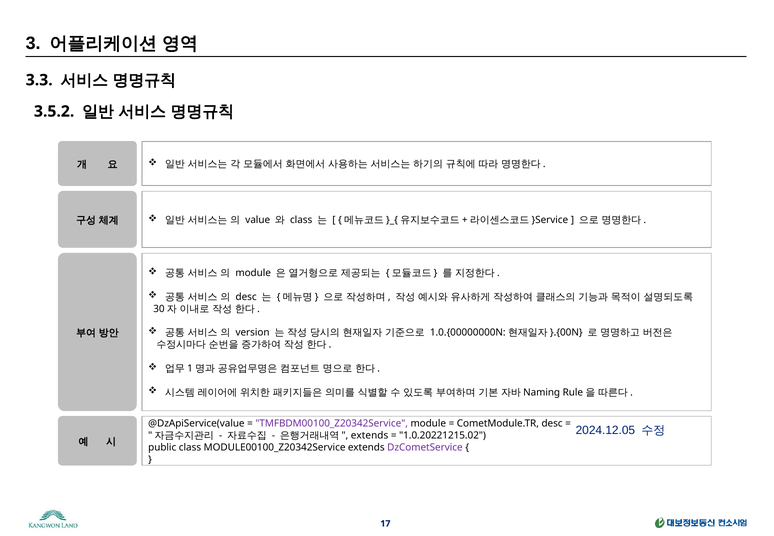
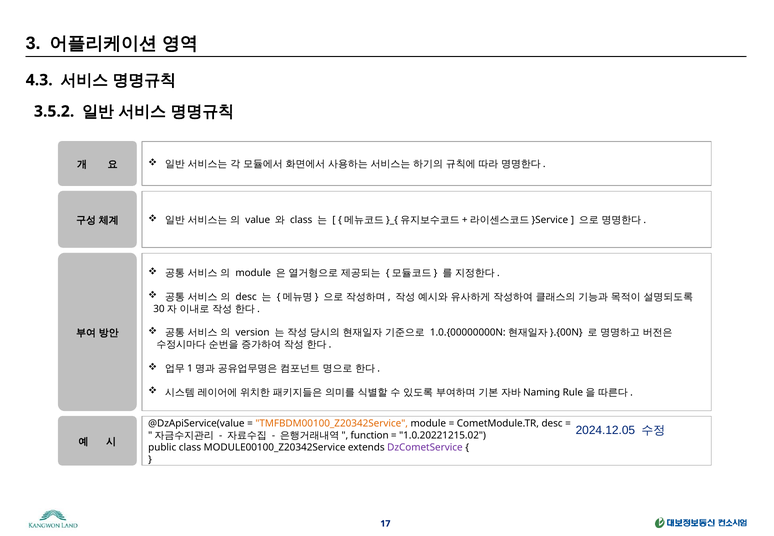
3.3: 3.3 -> 4.3 (39, 80)
TMFBDM00100_Z20342Service colour: purple -> orange (332, 423)
extends: extends -> function (370, 435)
